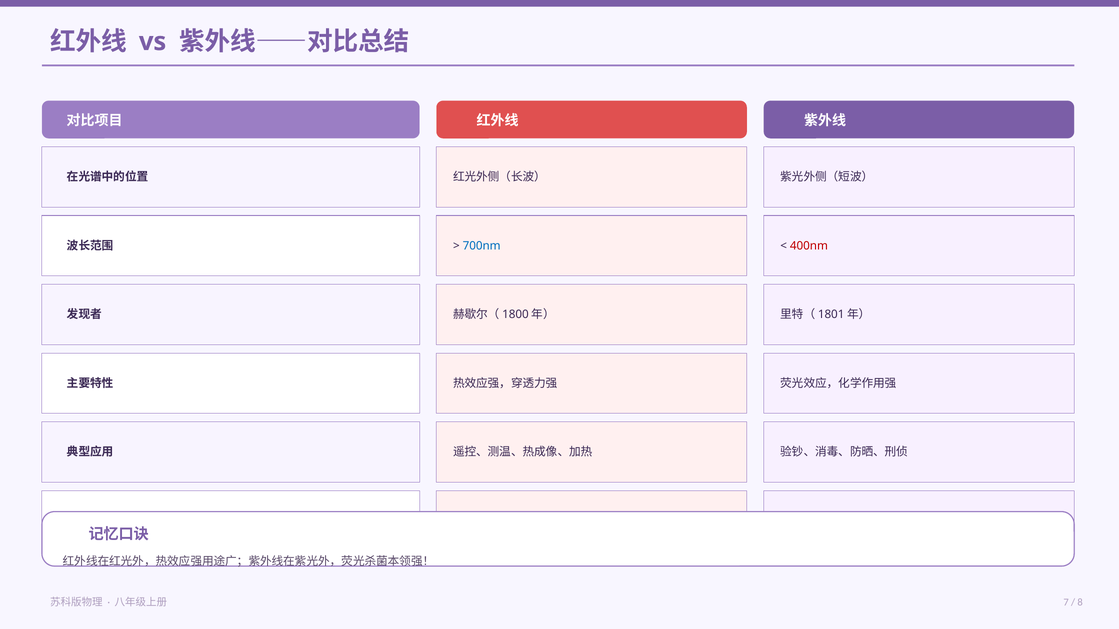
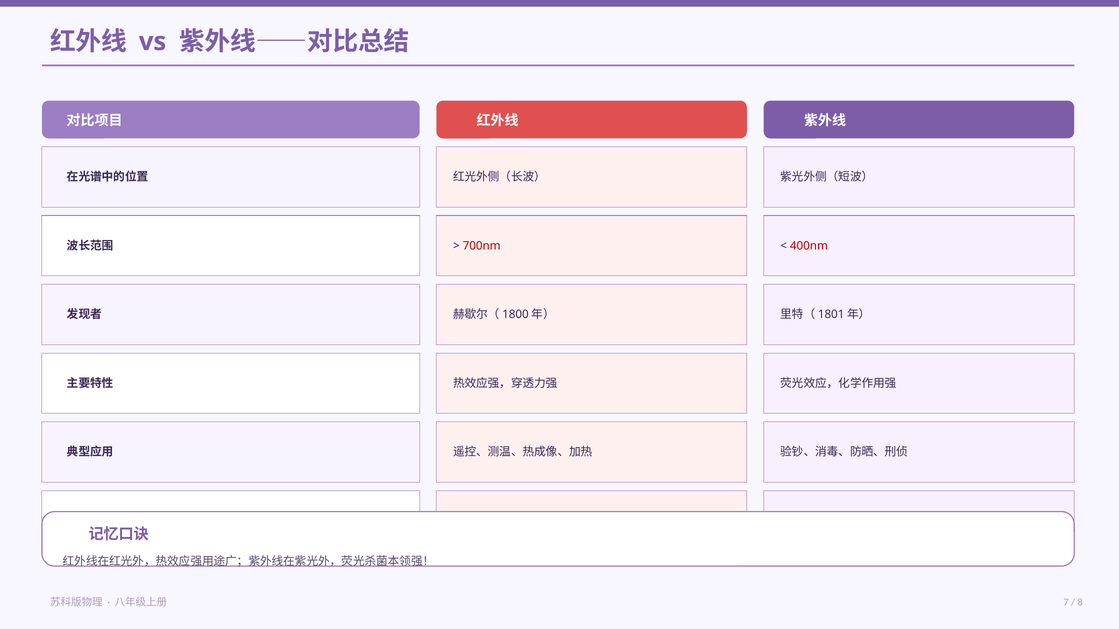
700nm colour: blue -> red (482, 246)
